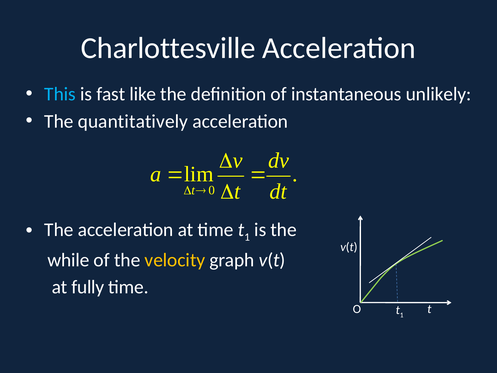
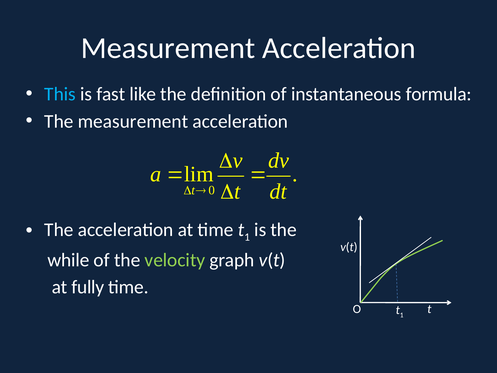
Charlottesville: Charlottesville -> Measurement (168, 48)
unlikely: unlikely -> formula (439, 94)
The quantitatively: quantitatively -> measurement (133, 121)
velocity colour: yellow -> light green (175, 260)
